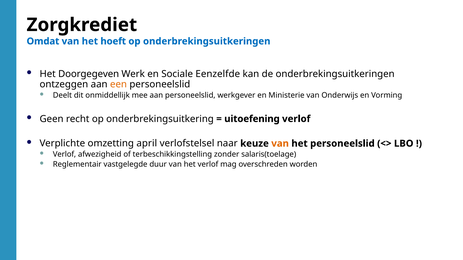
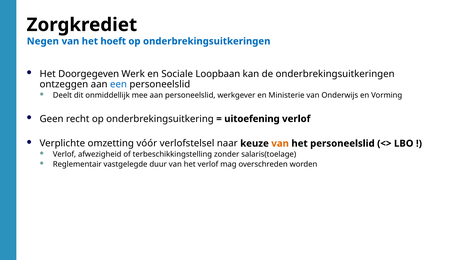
Omdat: Omdat -> Negen (43, 41)
Eenzelfde: Eenzelfde -> Loopbaan (218, 74)
een colour: orange -> blue (118, 84)
april: april -> vóór (147, 144)
